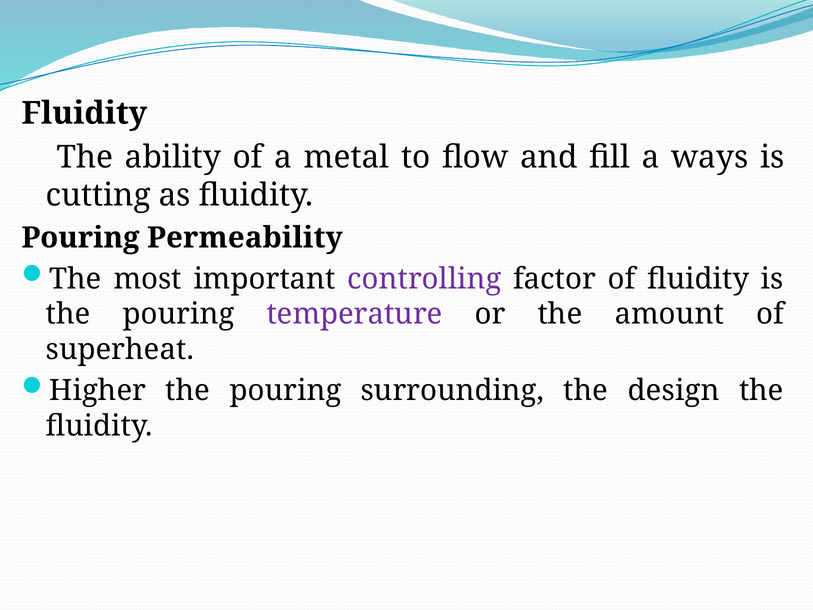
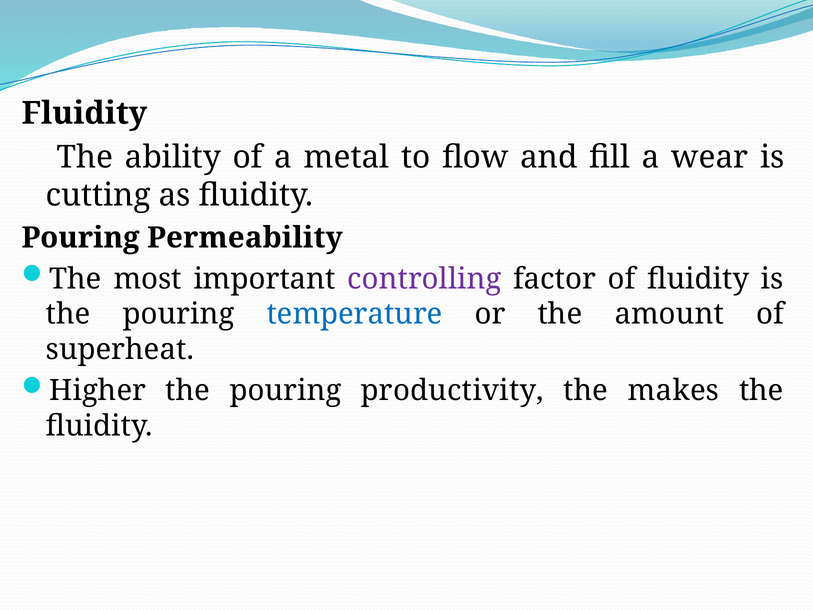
ways: ways -> wear (710, 157)
temperature colour: purple -> blue (355, 314)
surrounding: surrounding -> productivity (452, 391)
design: design -> makes (673, 391)
